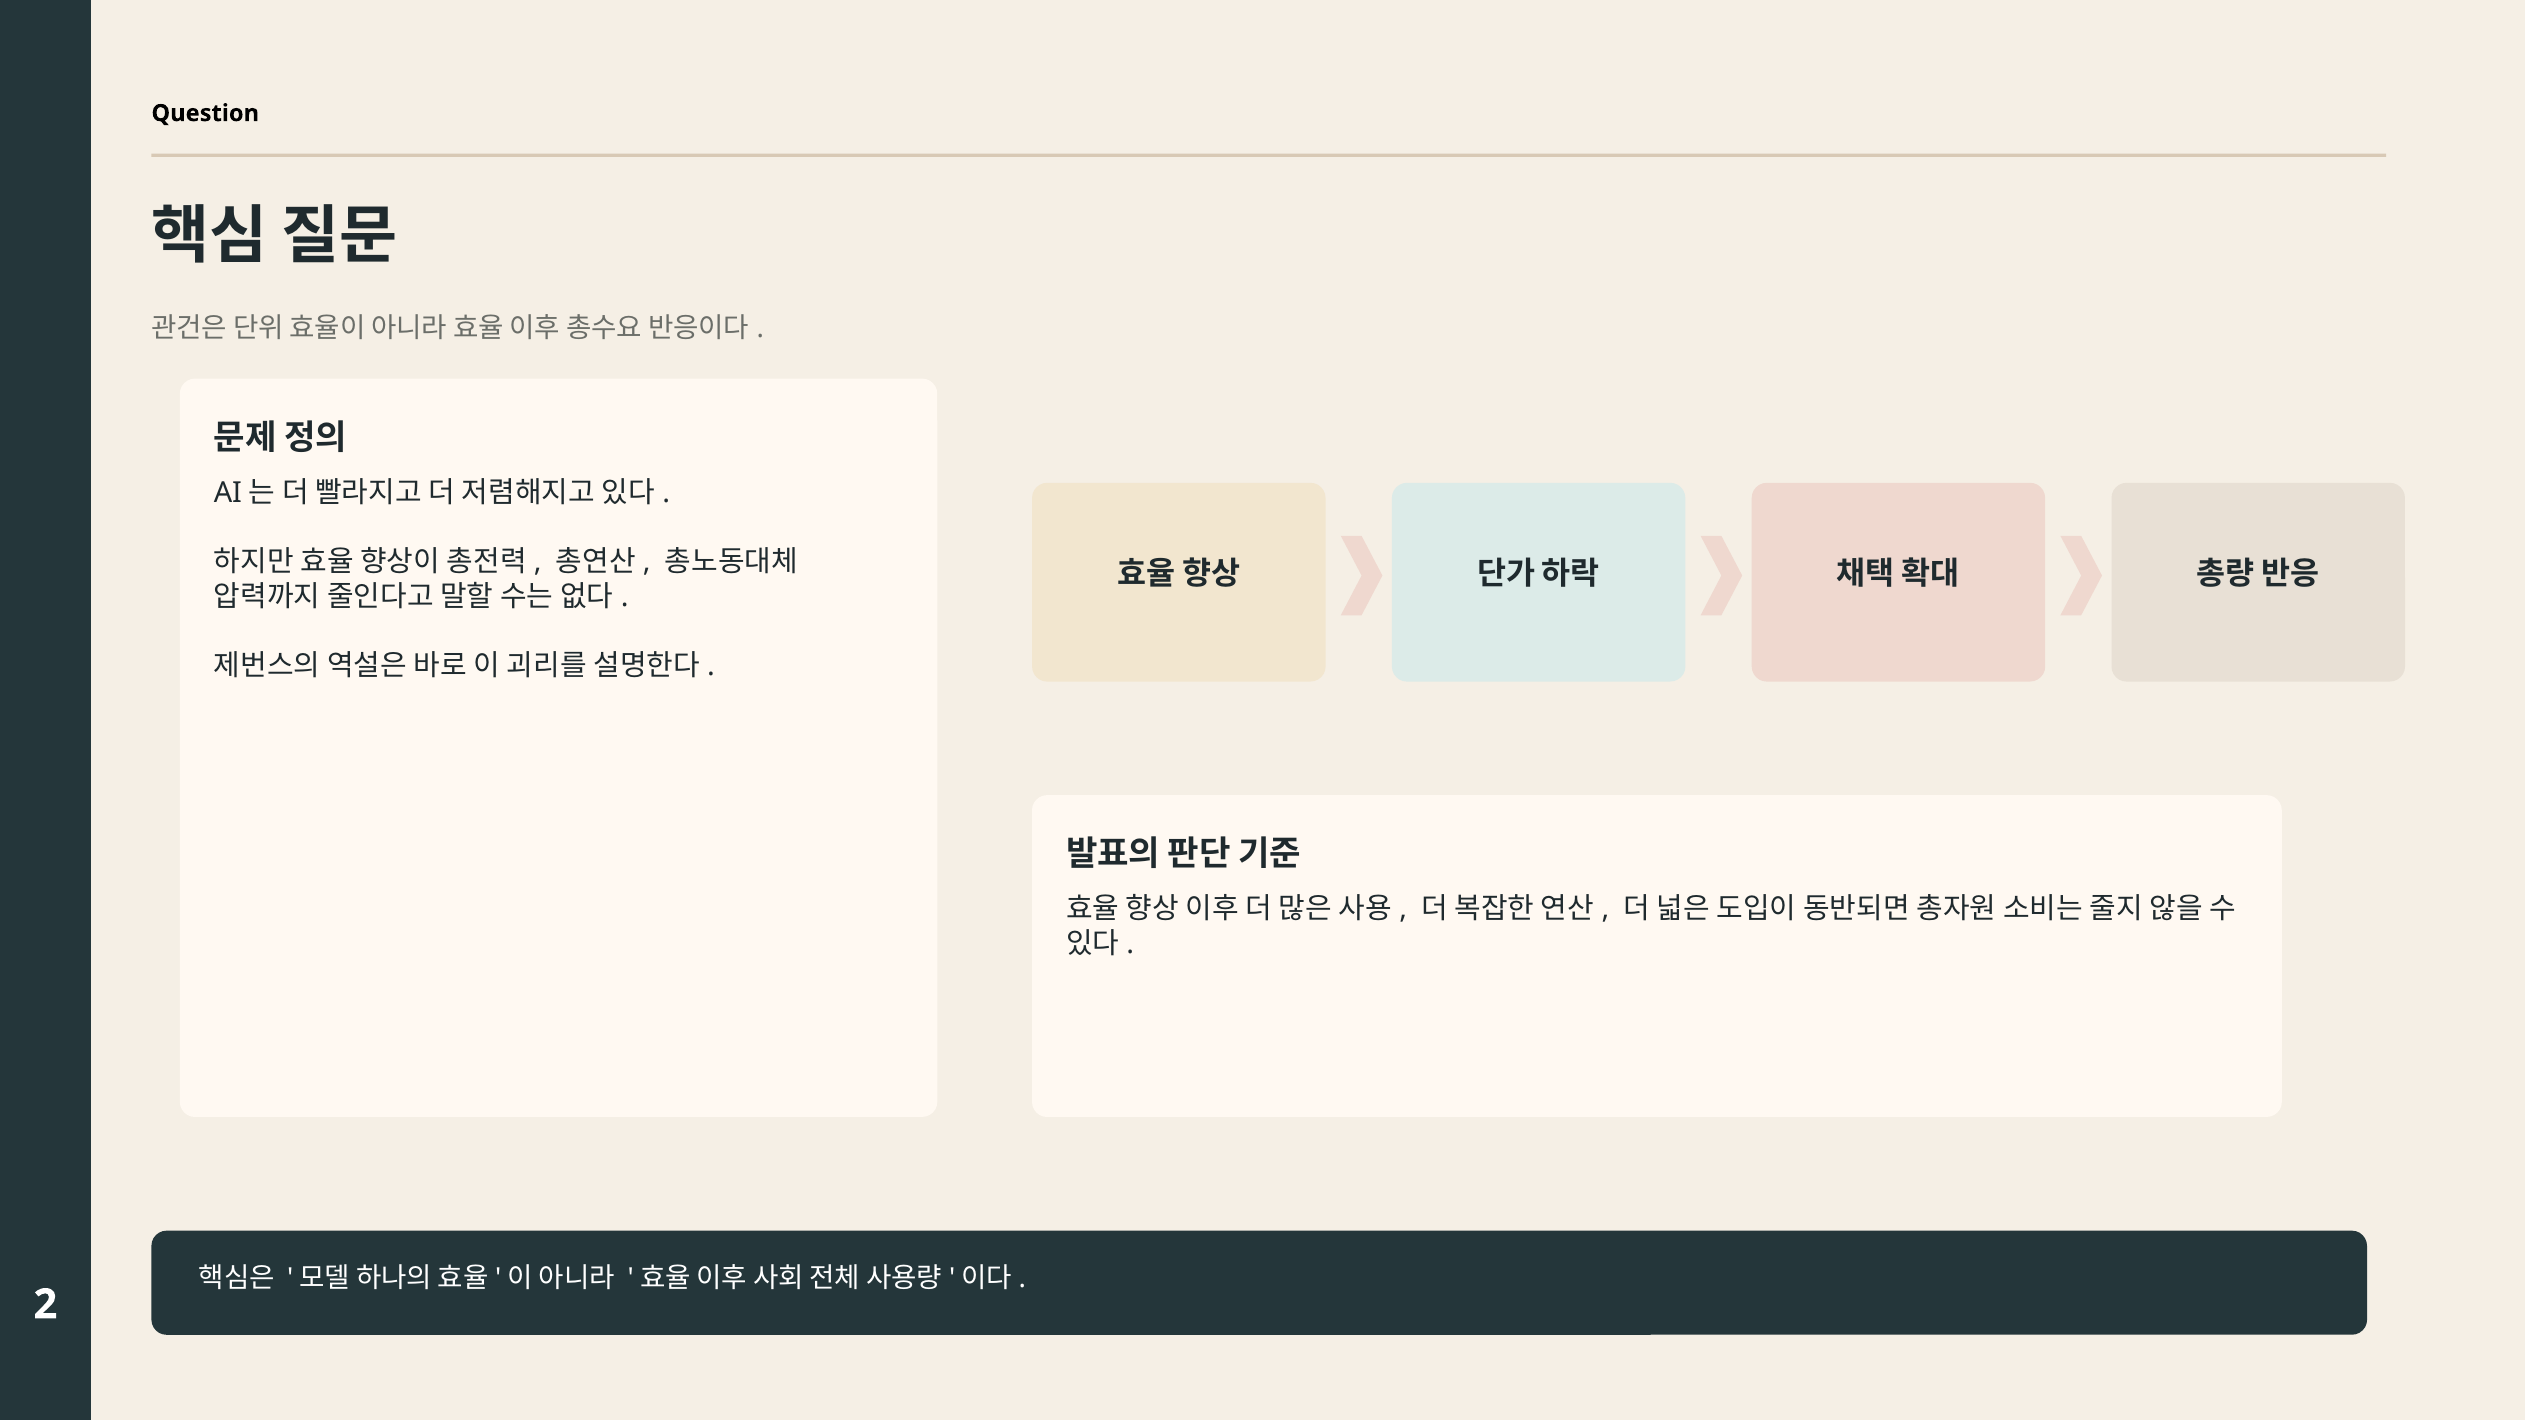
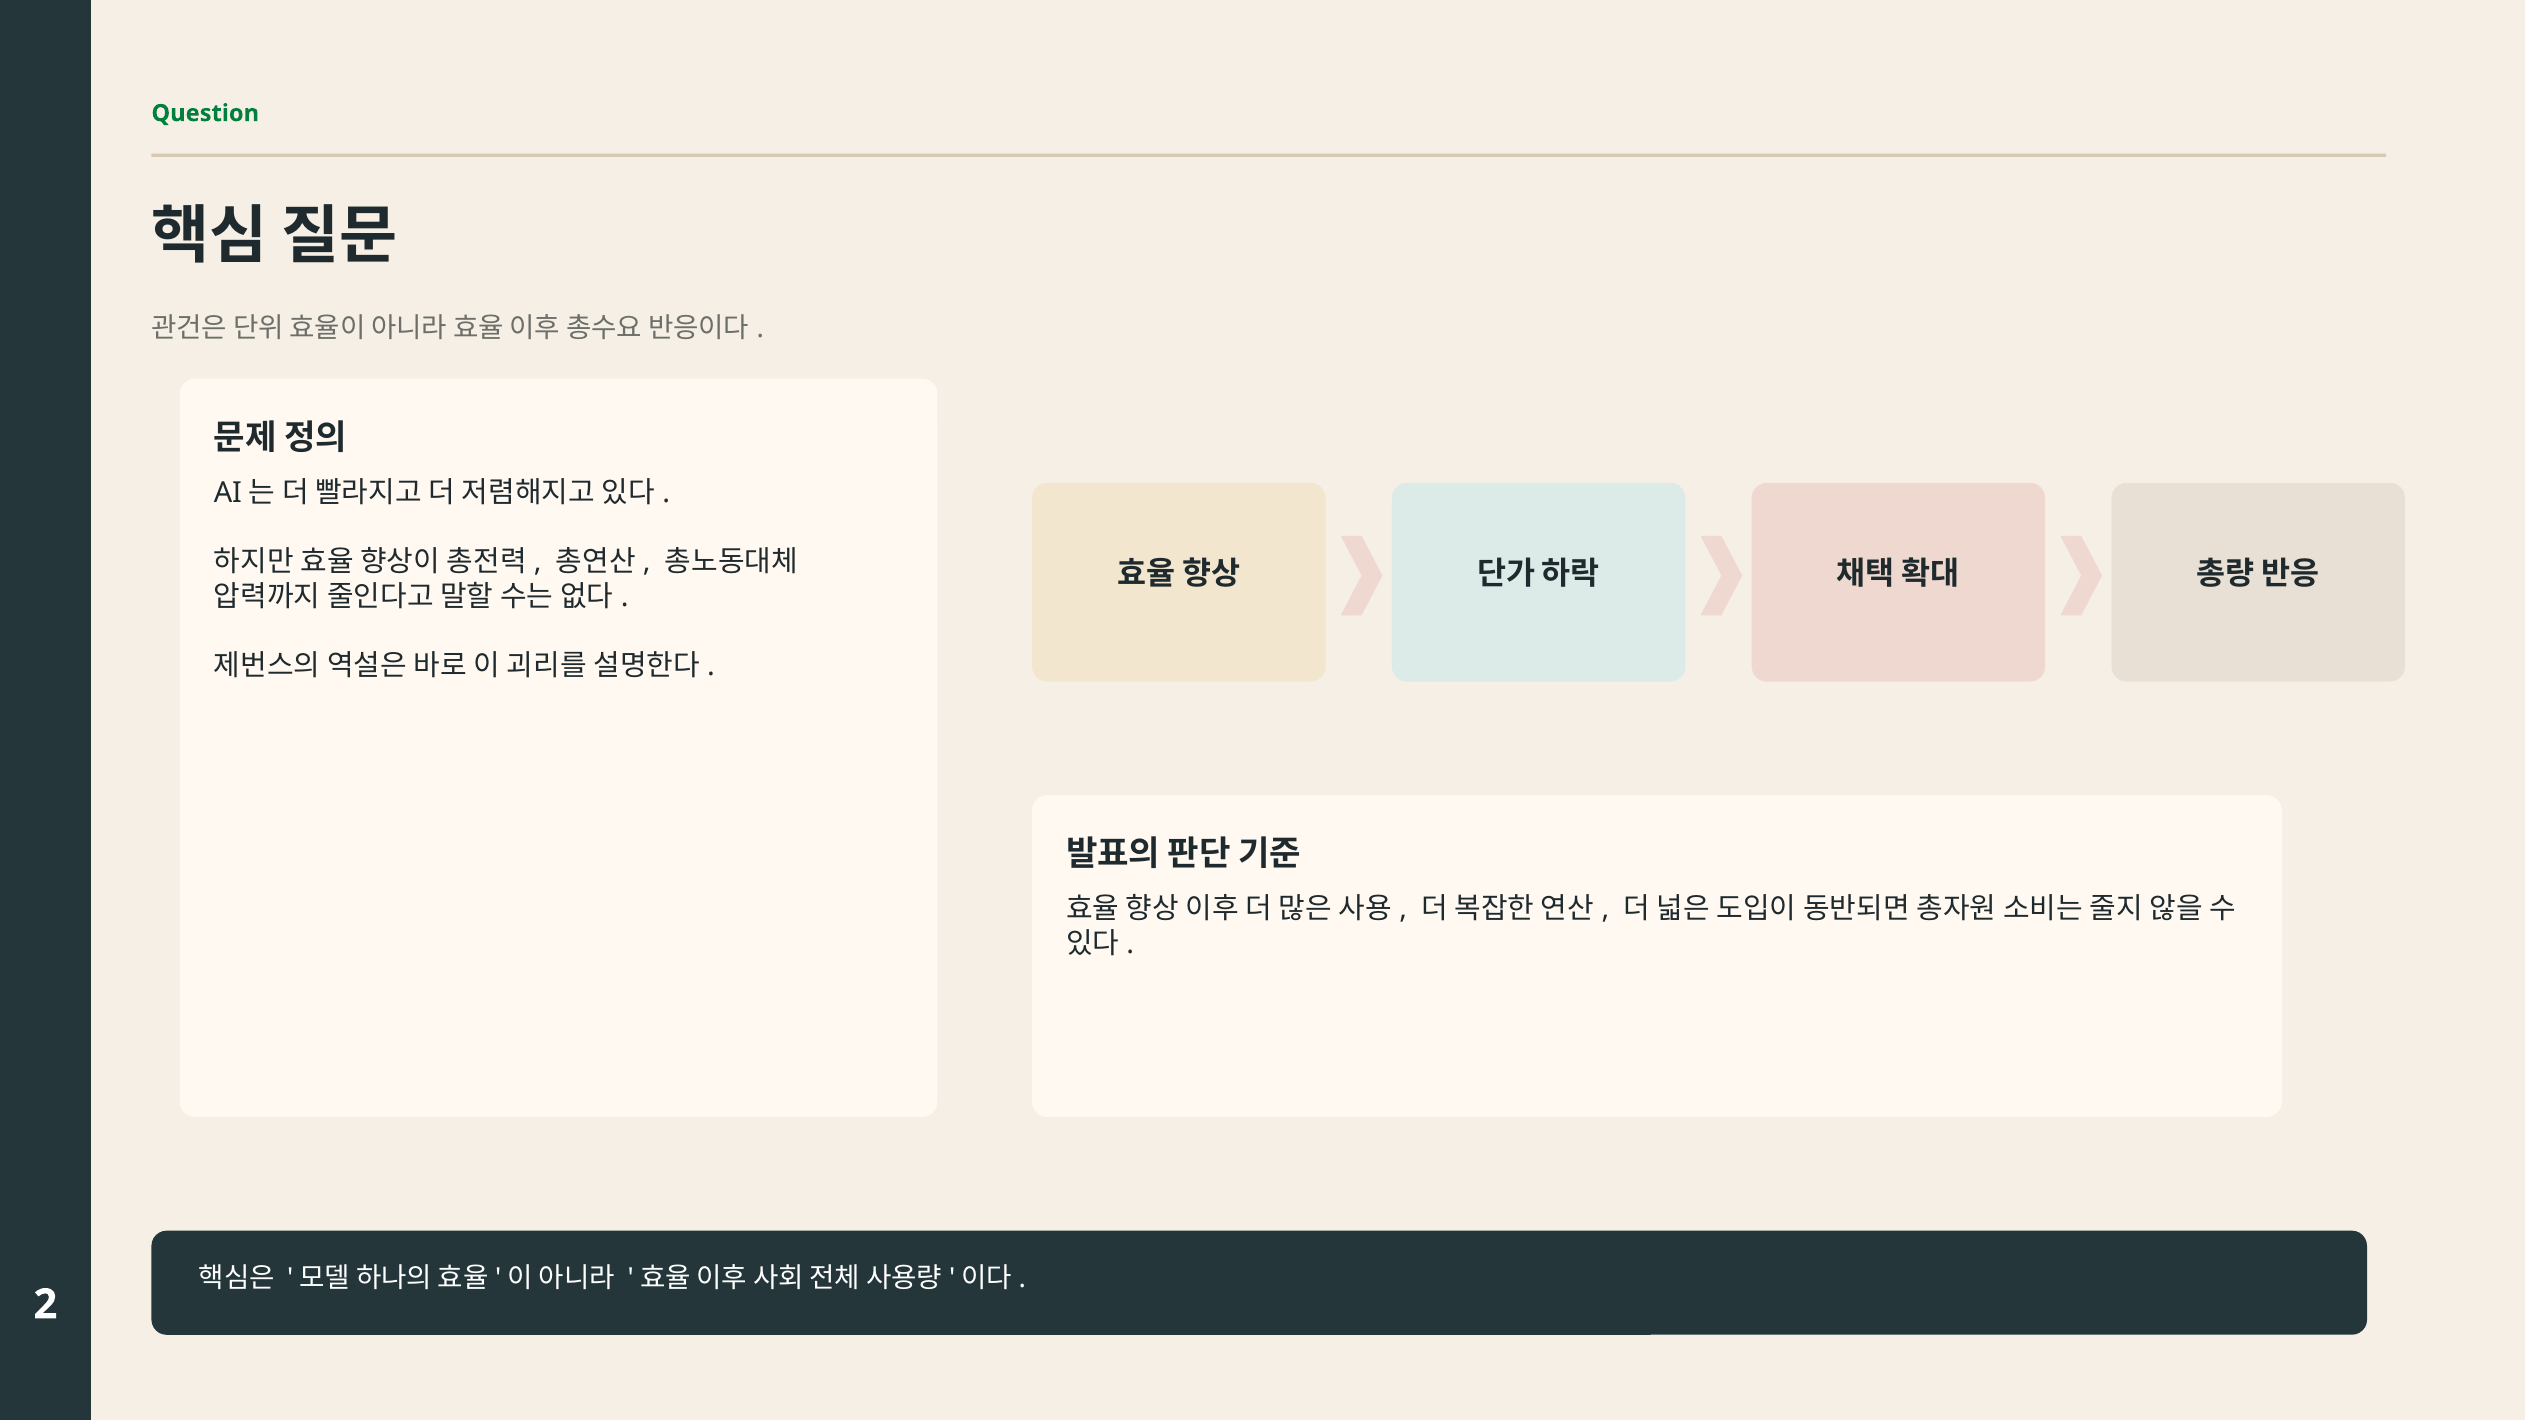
Question colour: black -> green (205, 113)
